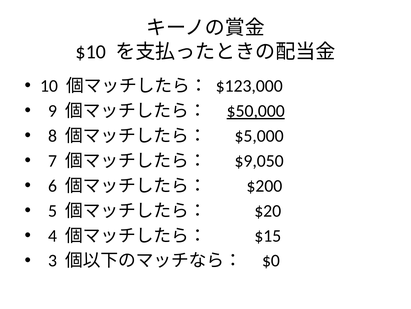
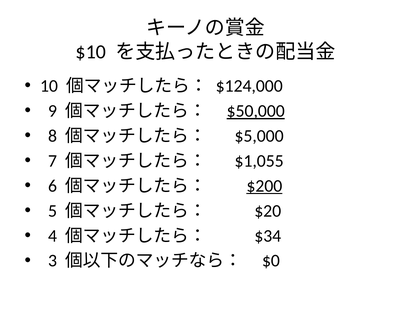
$123,000: $123,000 -> $124,000 (249, 86)
$9,050: $9,050 -> $1,055 (259, 161)
$200 underline: none -> present (264, 185)
$15: $15 -> $34 (268, 235)
